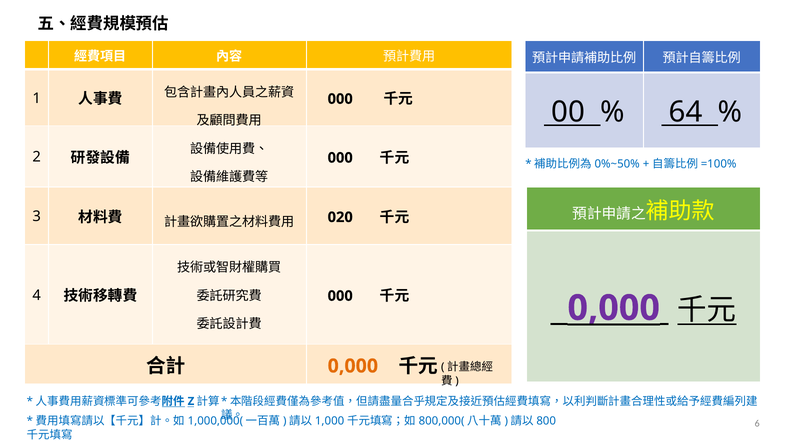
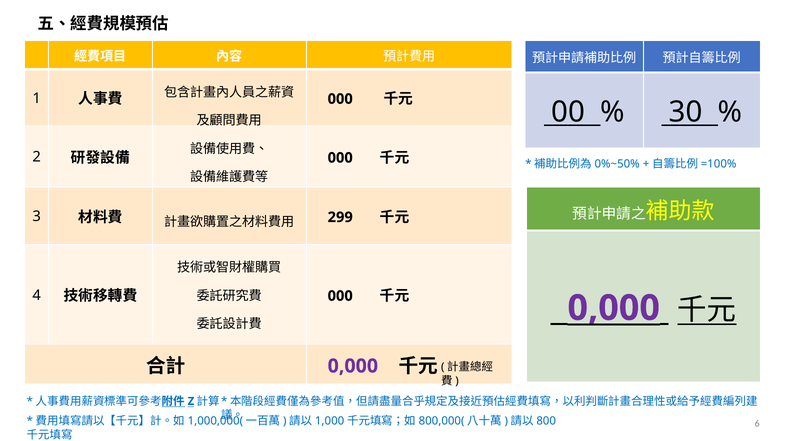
64: 64 -> 30 (686, 112)
020: 020 -> 299 (340, 217)
0,000 colour: orange -> purple (353, 367)
